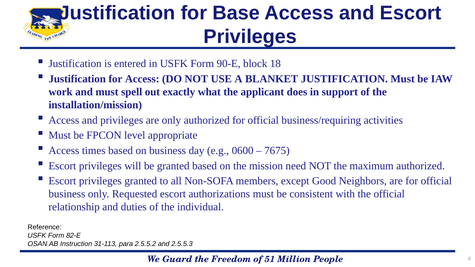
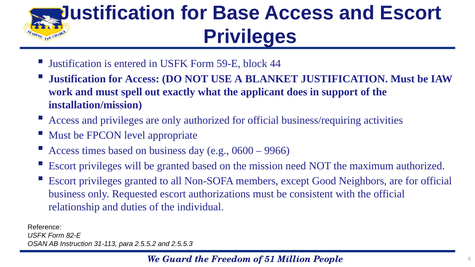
90-E: 90-E -> 59-E (229, 64)
18: 18 -> 44 (275, 64)
7675: 7675 -> 9966 (277, 151)
